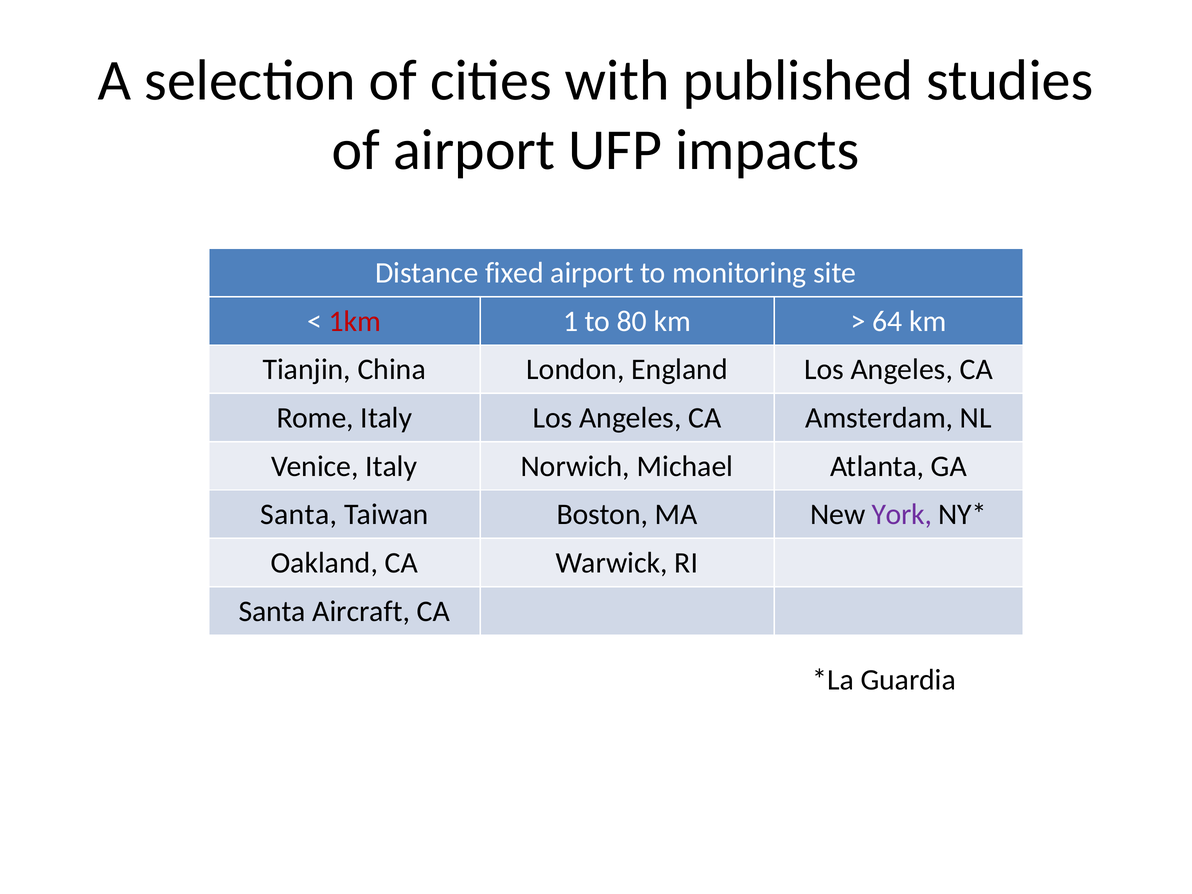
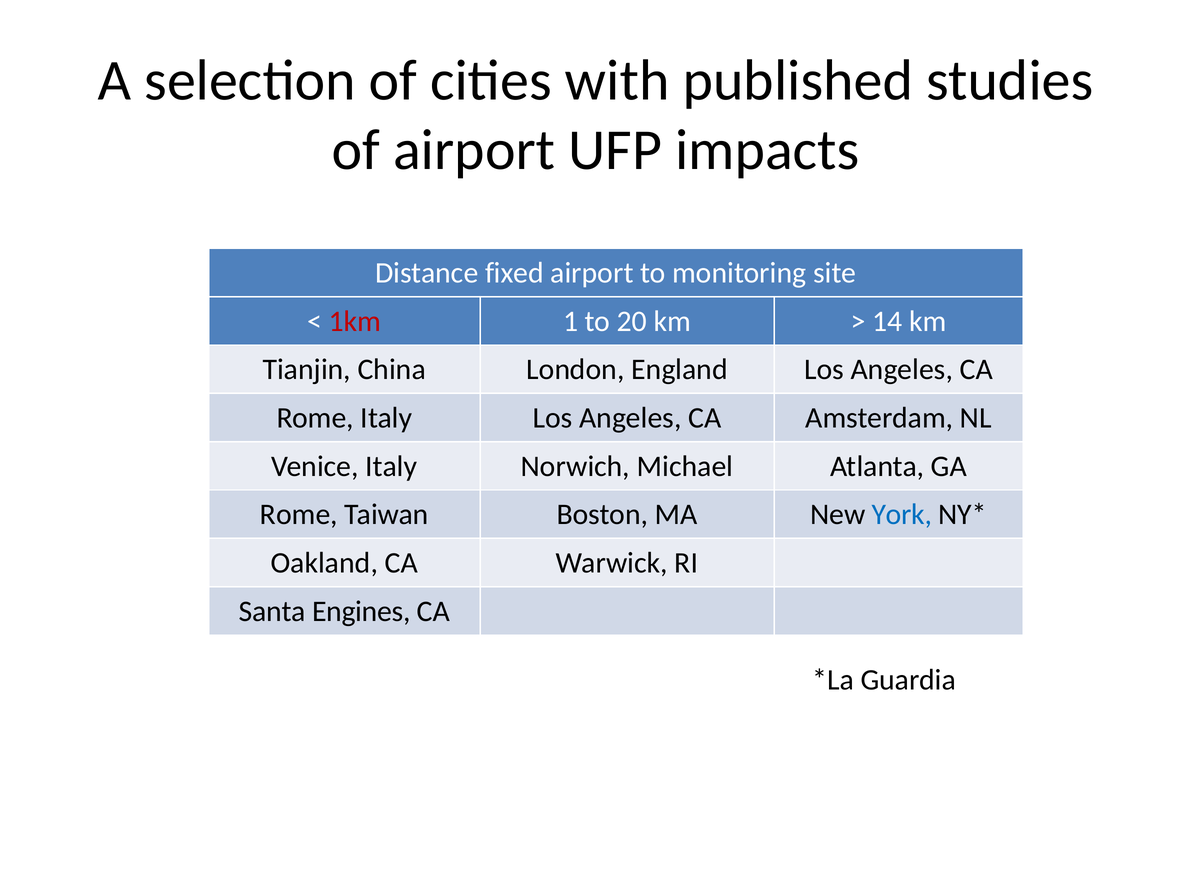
80: 80 -> 20 (632, 321)
64: 64 -> 14 (887, 321)
Santa: Santa -> Rome (299, 515)
York colour: purple -> blue (902, 515)
Aircraft: Aircraft -> Engines (361, 611)
